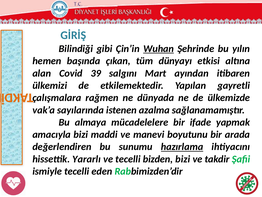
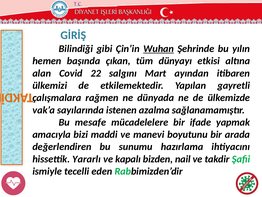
39: 39 -> 22 (96, 73)
almaya: almaya -> mesafe (90, 122)
hazırlama underline: present -> none (182, 146)
ve tecelli: tecelli -> kapalı (128, 159)
bizden bizi: bizi -> nail (183, 159)
